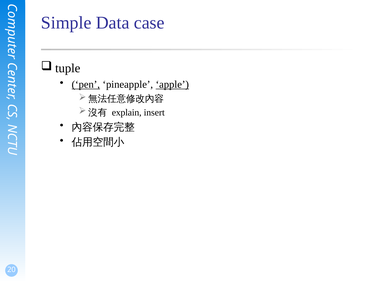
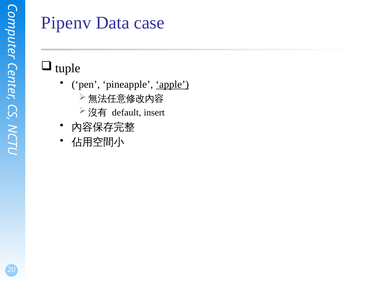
Simple: Simple -> Pipenv (66, 23)
pen underline: present -> none (86, 85)
explain: explain -> default (127, 113)
